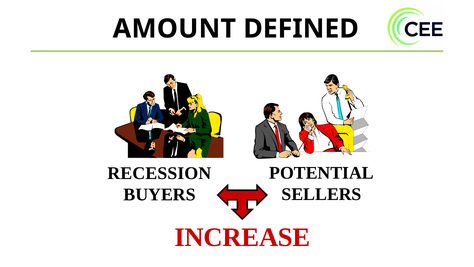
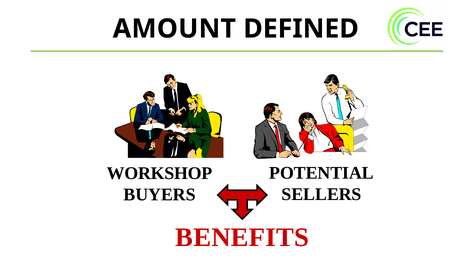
RECESSION: RECESSION -> WORKSHOP (160, 173)
INCREASE: INCREASE -> BENEFITS (242, 237)
